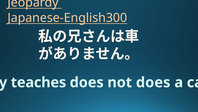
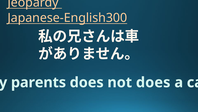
teaches: teaches -> parents (38, 82)
